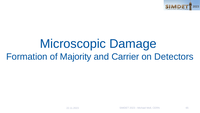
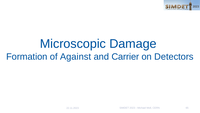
Majority: Majority -> Against (76, 56)
